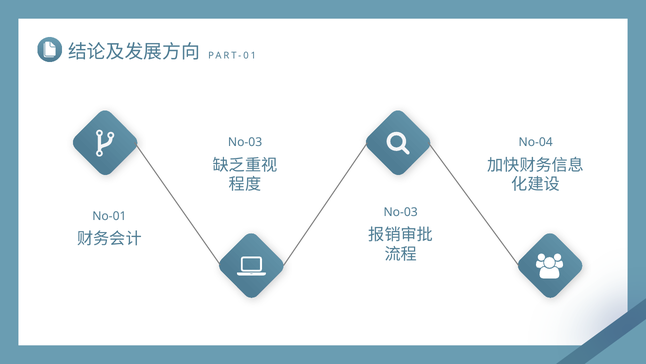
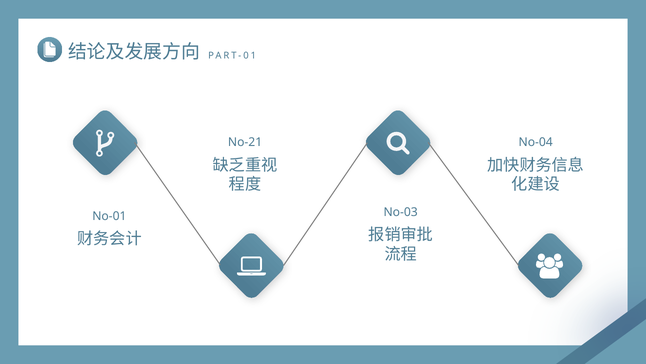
No-03: No-03 -> No-21 (245, 142)
